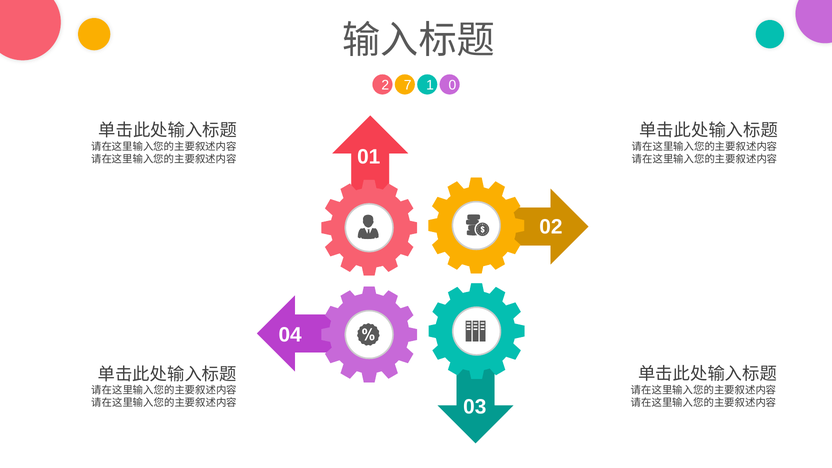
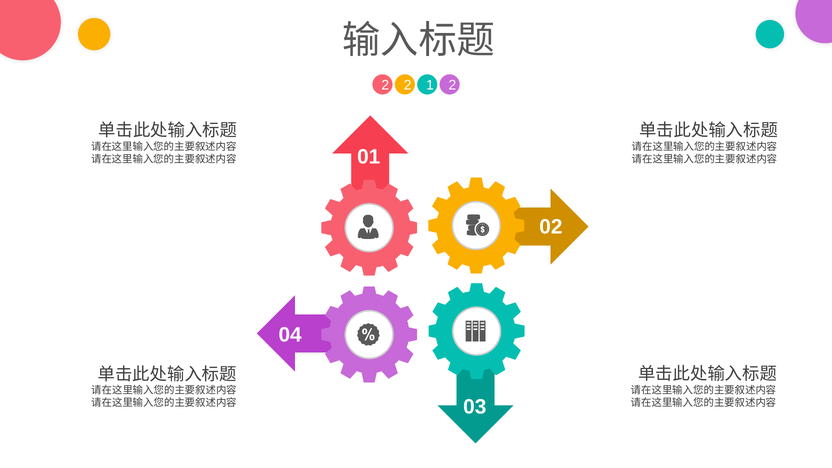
2 7: 7 -> 2 (408, 85)
1 0: 0 -> 2 (452, 85)
